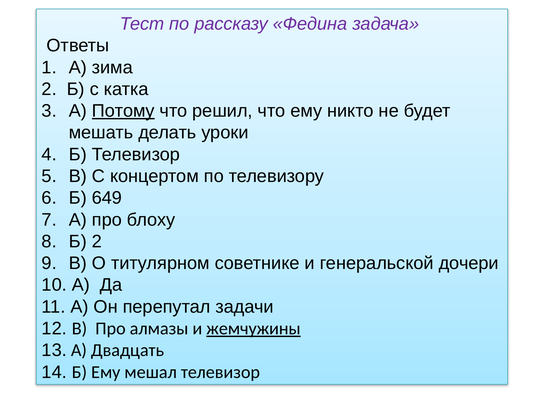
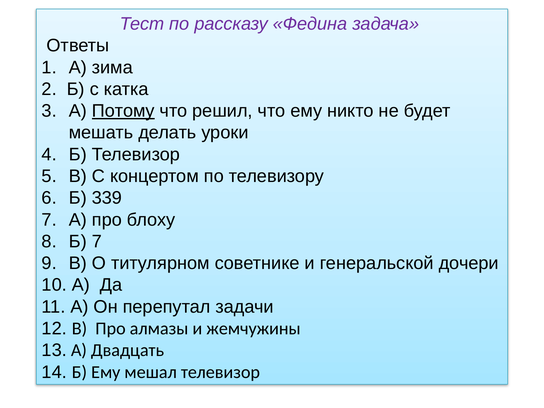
649: 649 -> 339 (107, 198)
Б 2: 2 -> 7 (97, 241)
жемчужины underline: present -> none (254, 329)
